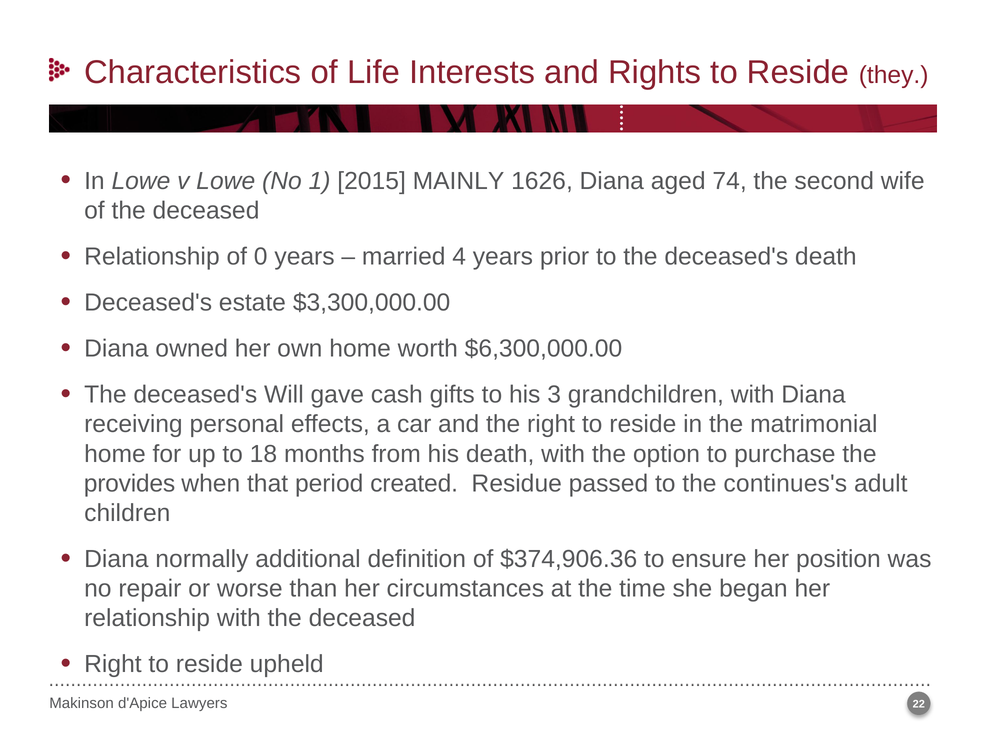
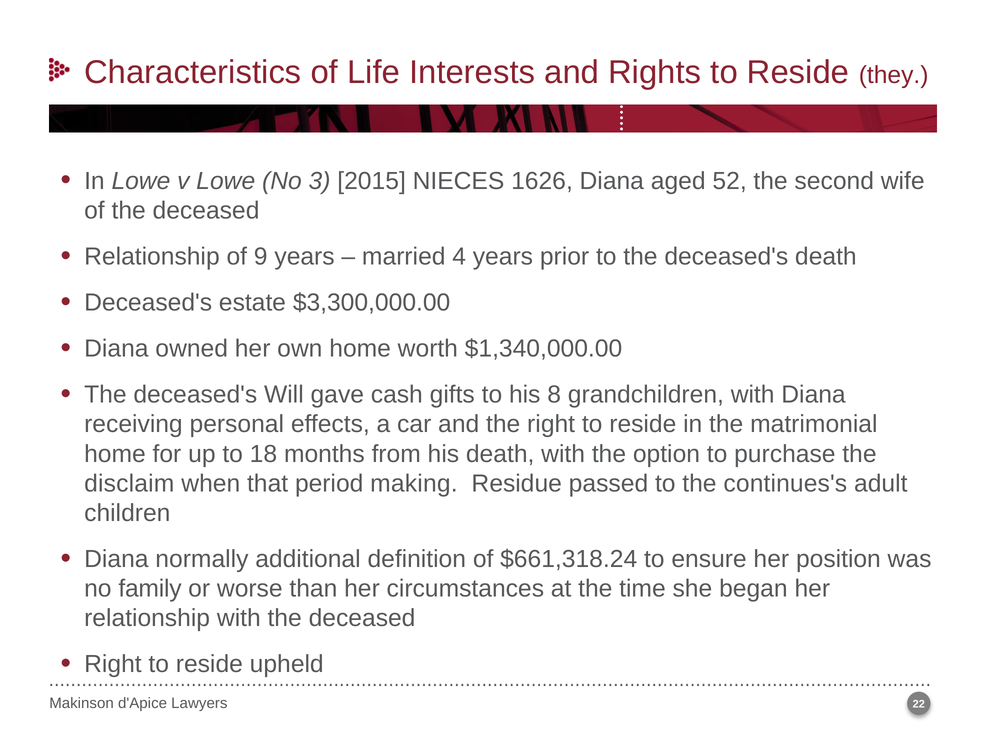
1: 1 -> 3 (320, 181)
MAINLY: MAINLY -> NIECES (458, 181)
74: 74 -> 52 (730, 181)
0: 0 -> 9 (261, 256)
$6,300,000.00: $6,300,000.00 -> $1,340,000.00 (543, 348)
3: 3 -> 8 (554, 394)
provides: provides -> disclaim (129, 483)
created: created -> making (414, 483)
$374,906.36: $374,906.36 -> $661,318.24 (569, 559)
repair: repair -> family (150, 588)
